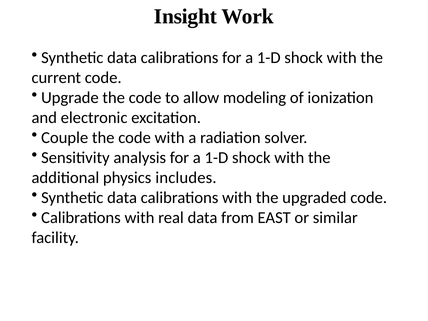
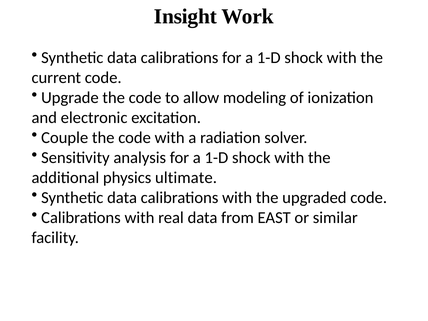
includes: includes -> ultimate (186, 178)
